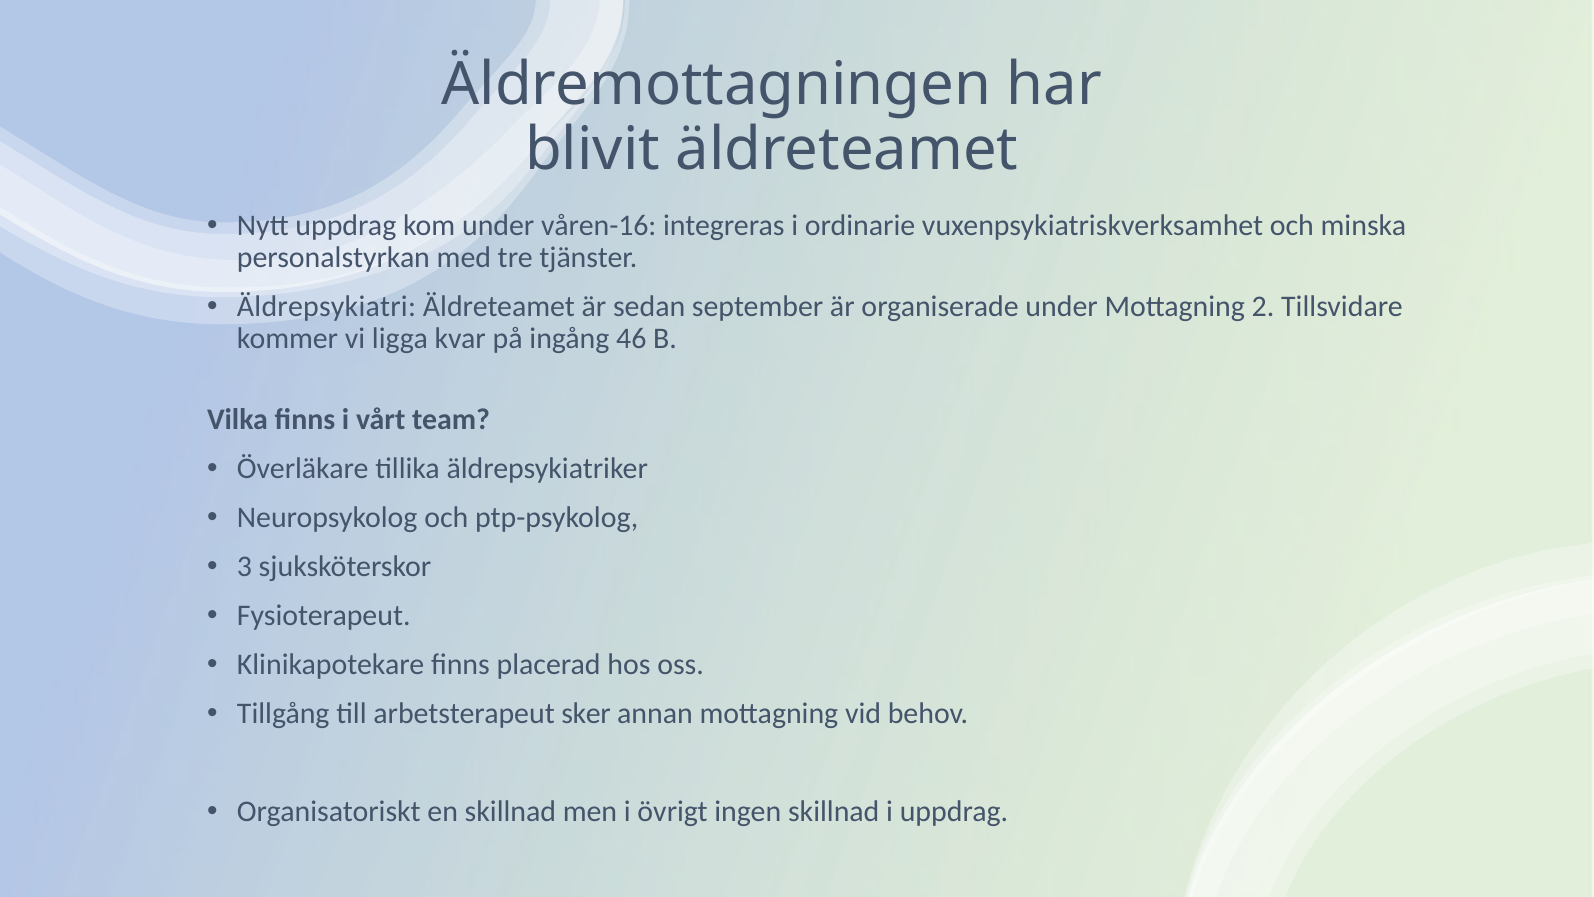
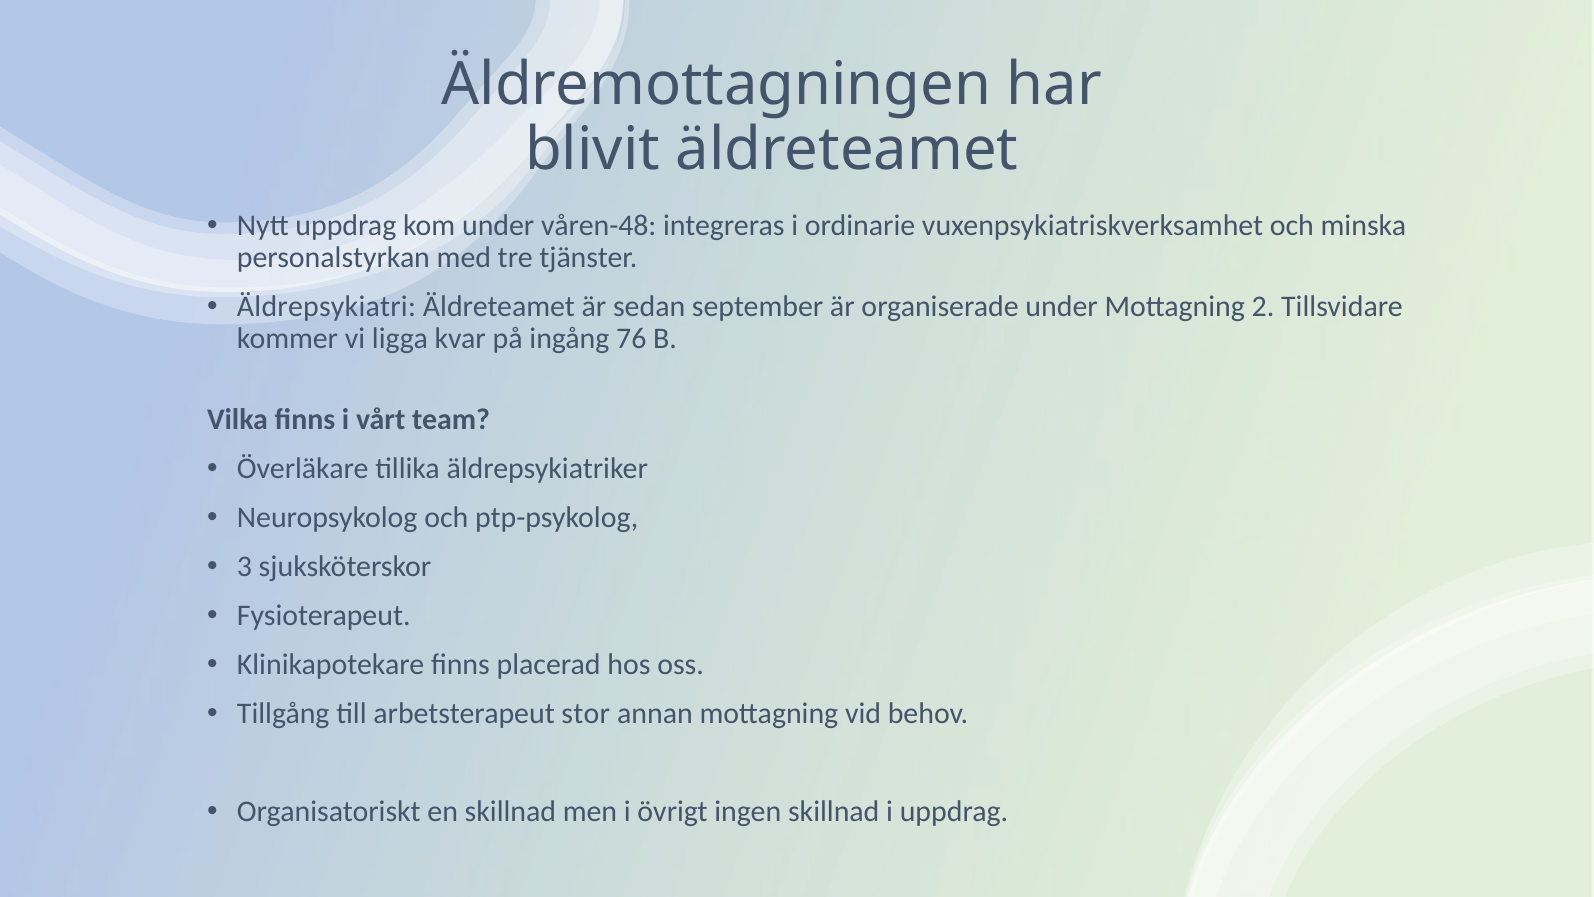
våren-16: våren-16 -> våren-48 (599, 225)
46: 46 -> 76 (631, 339)
sker: sker -> stor (586, 713)
